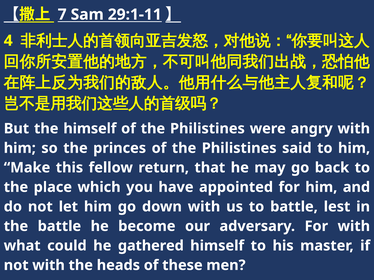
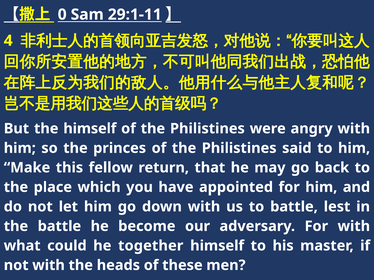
7: 7 -> 0 (62, 15)
gathered: gathered -> together (151, 246)
